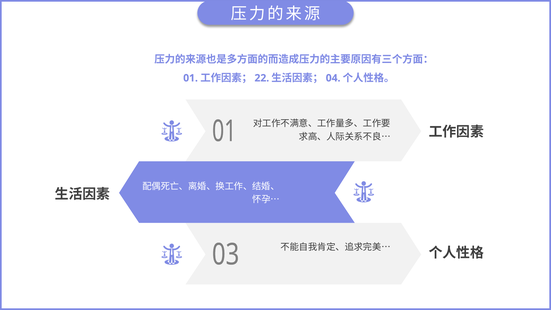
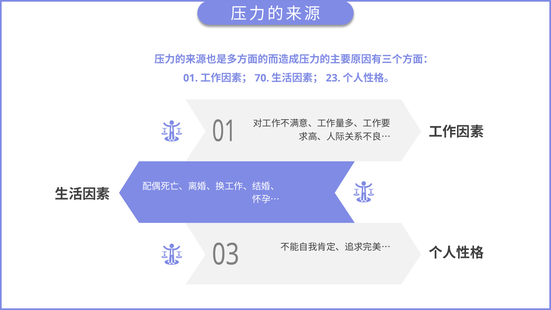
22: 22 -> 70 (262, 78)
04: 04 -> 23 (333, 78)
